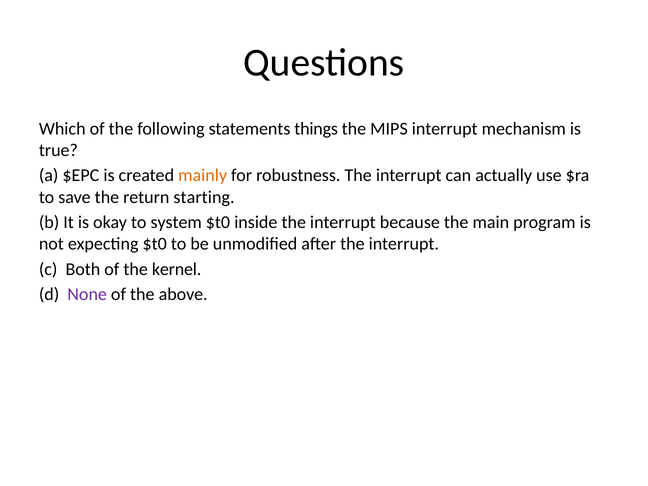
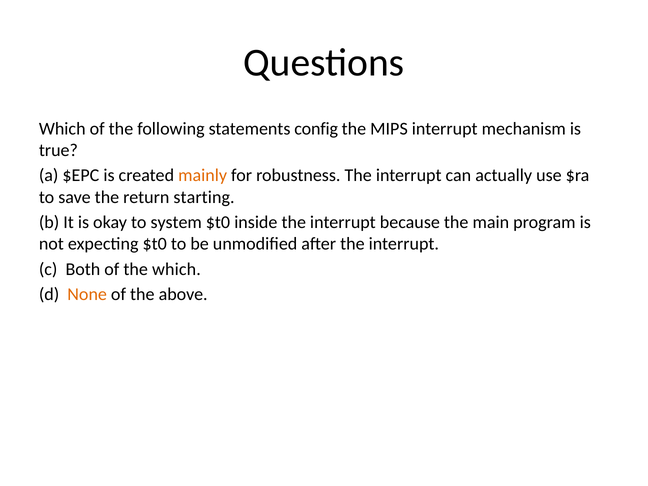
things: things -> config (316, 129)
the kernel: kernel -> which (176, 269)
None colour: purple -> orange (87, 294)
